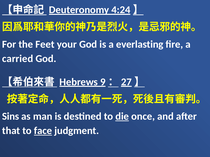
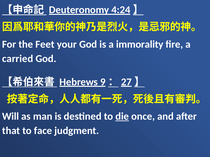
everlasting: everlasting -> immorality (140, 44)
Sins: Sins -> Will (11, 117)
face underline: present -> none (43, 131)
